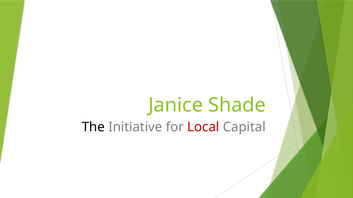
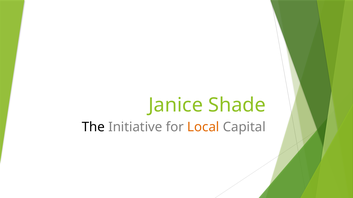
Local colour: red -> orange (203, 127)
